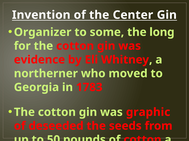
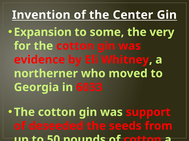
Organizer: Organizer -> Expansion (43, 32)
long: long -> very (162, 32)
1783: 1783 -> 6033 (89, 88)
graphic: graphic -> support (148, 113)
